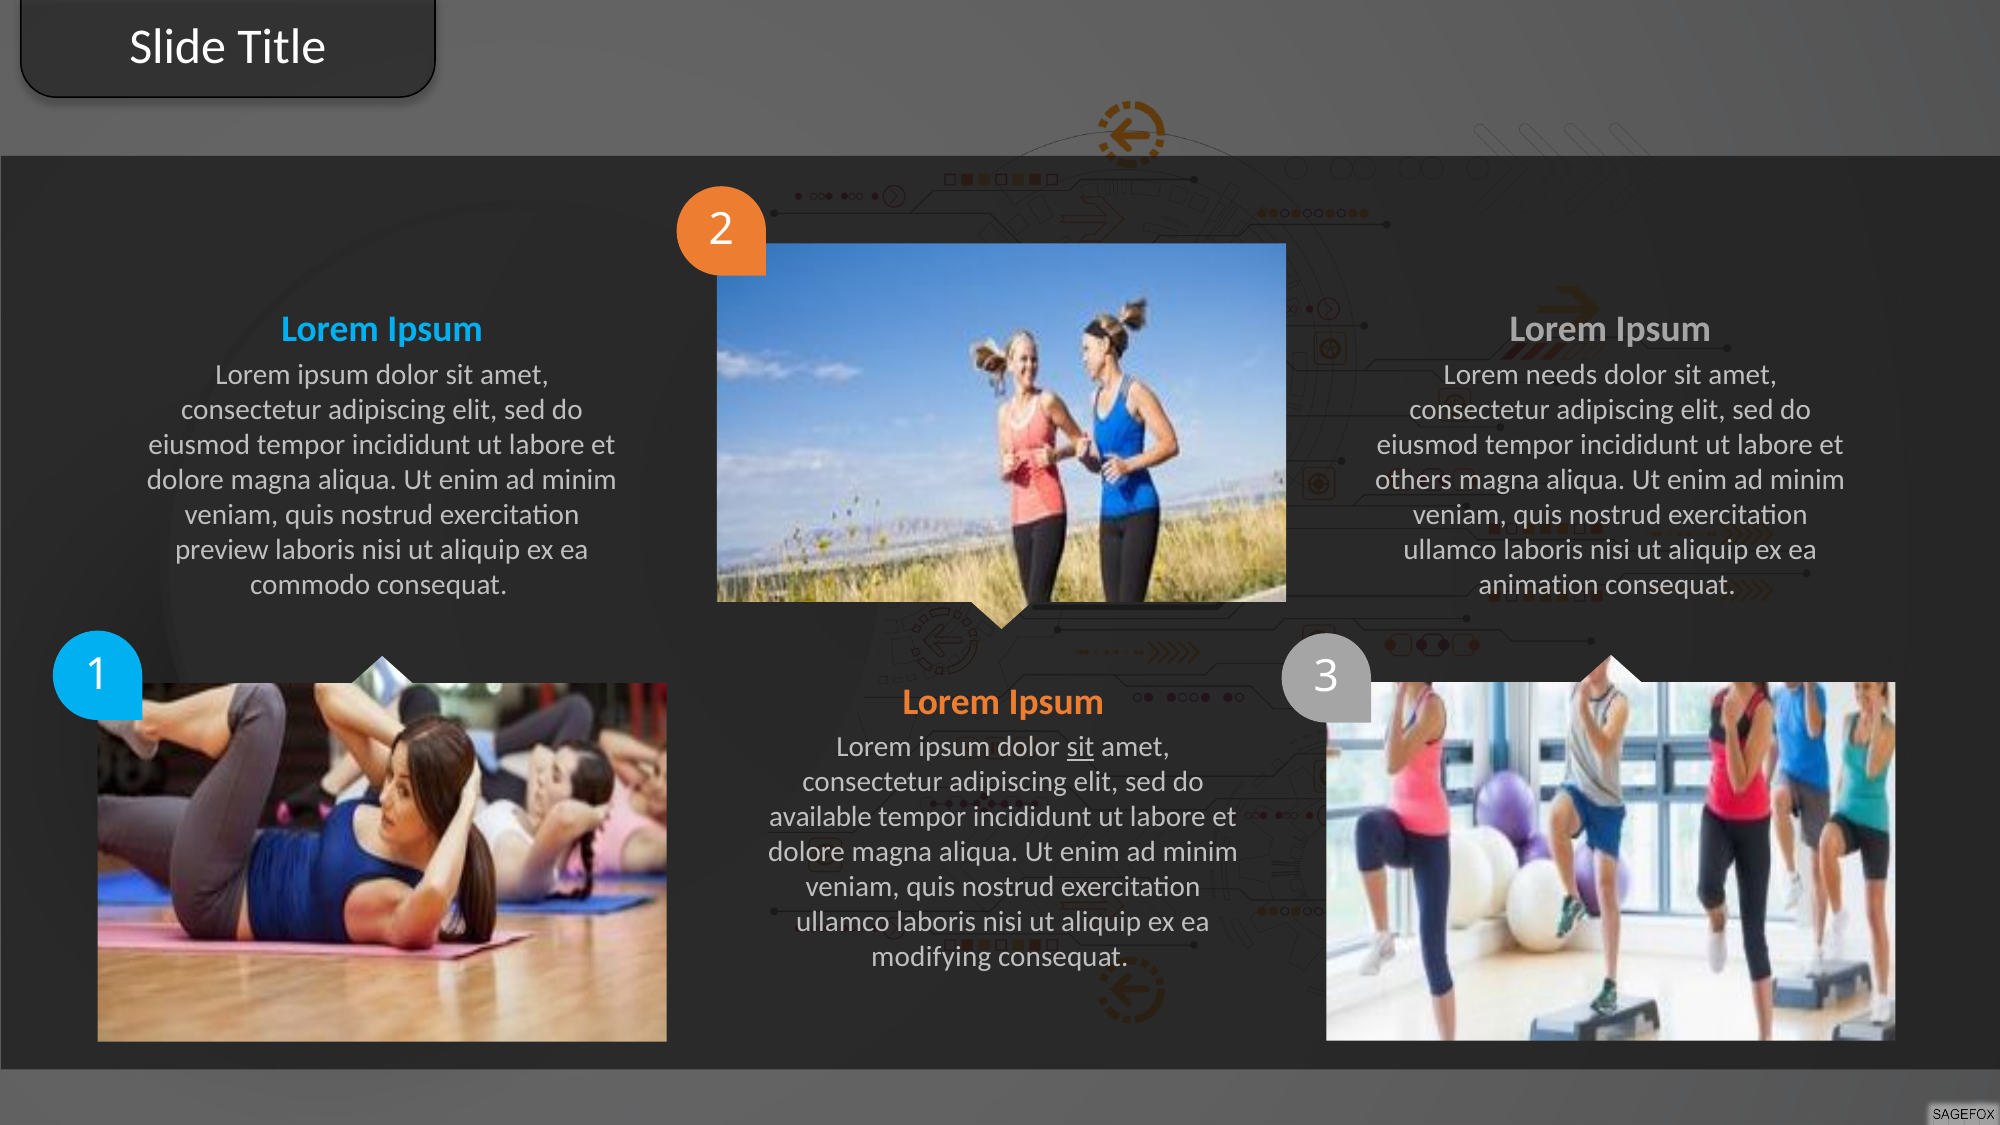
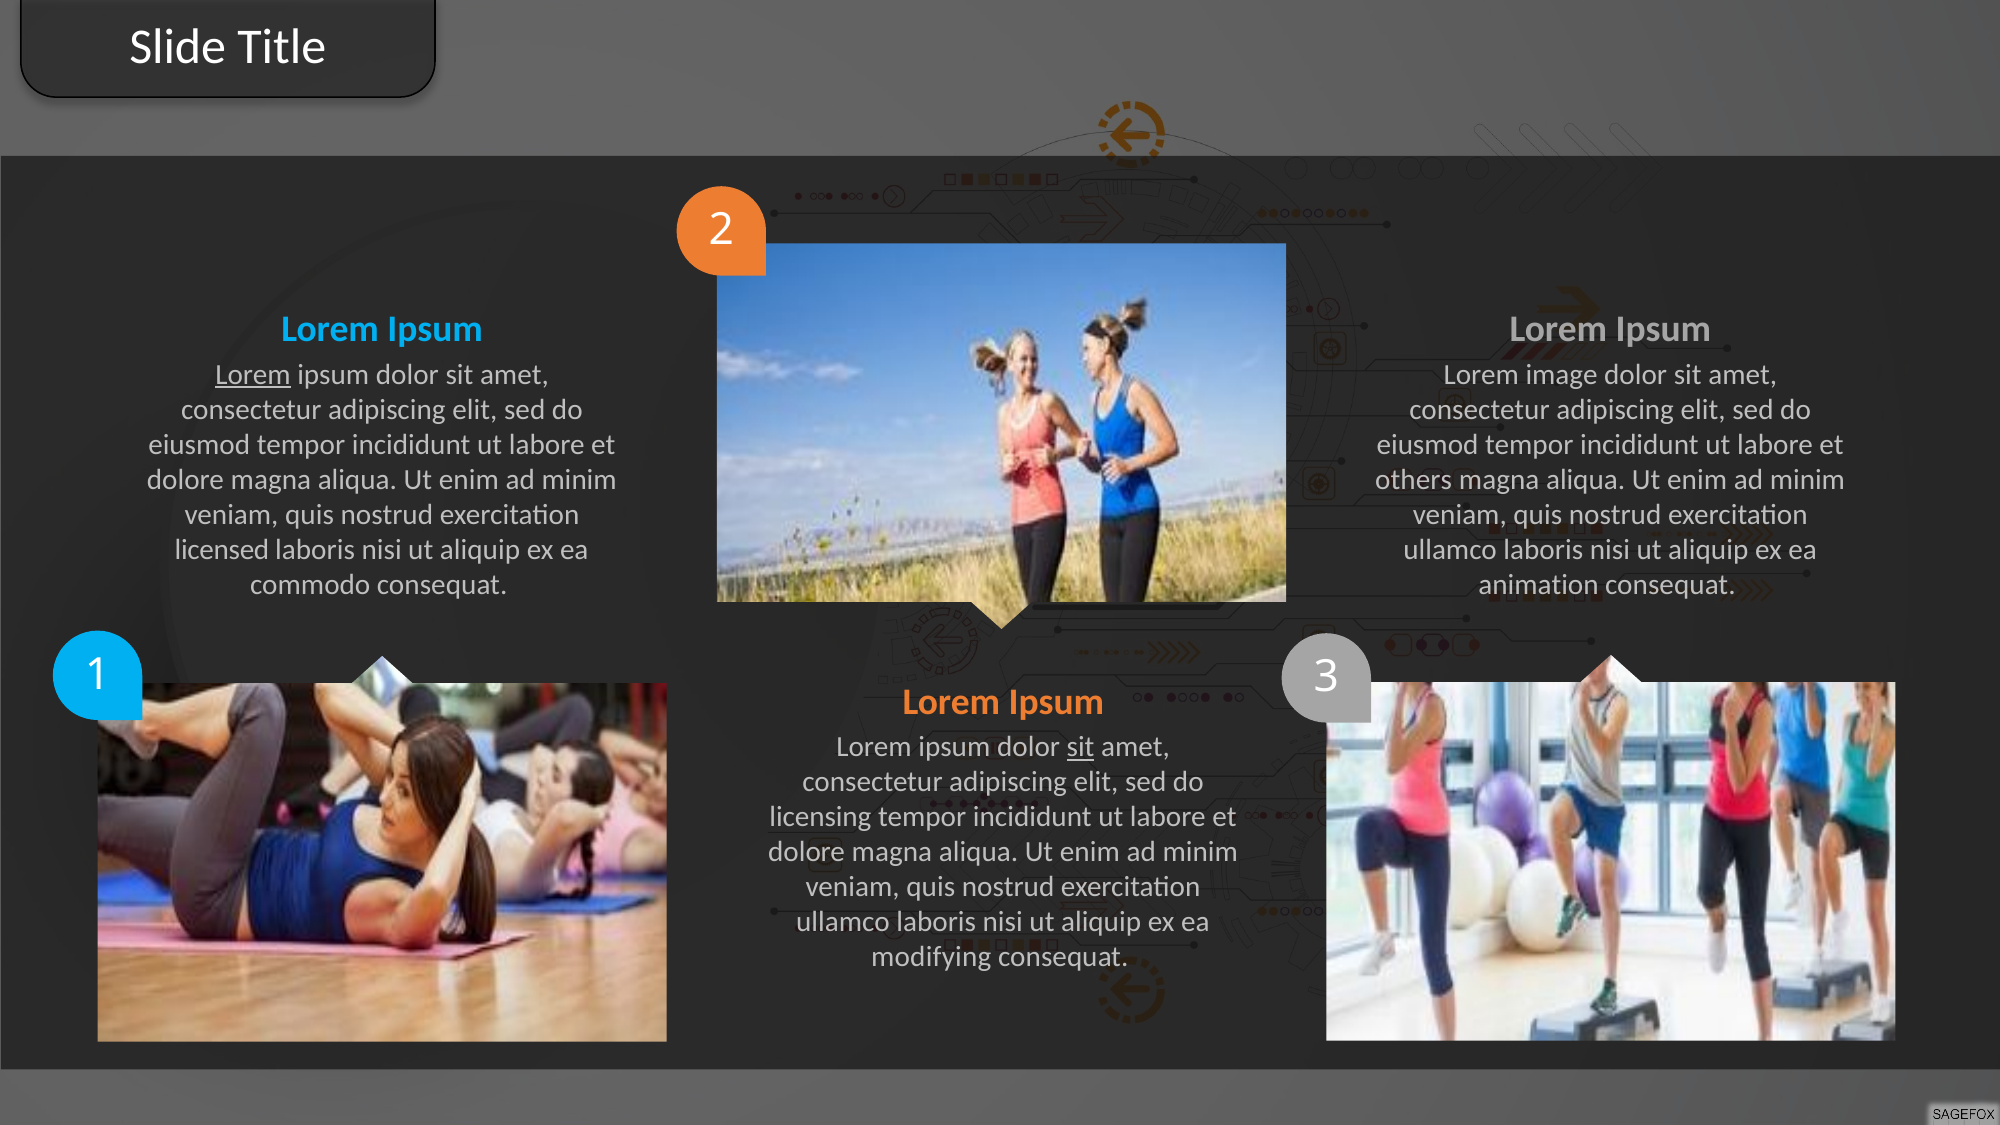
Lorem underline: none -> present (253, 374)
needs: needs -> image (1562, 374)
preview: preview -> licensed (222, 550)
available: available -> licensing (820, 817)
